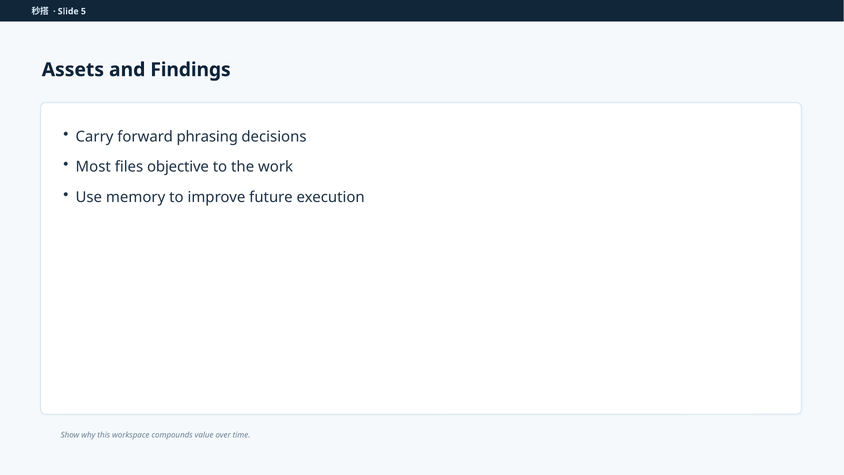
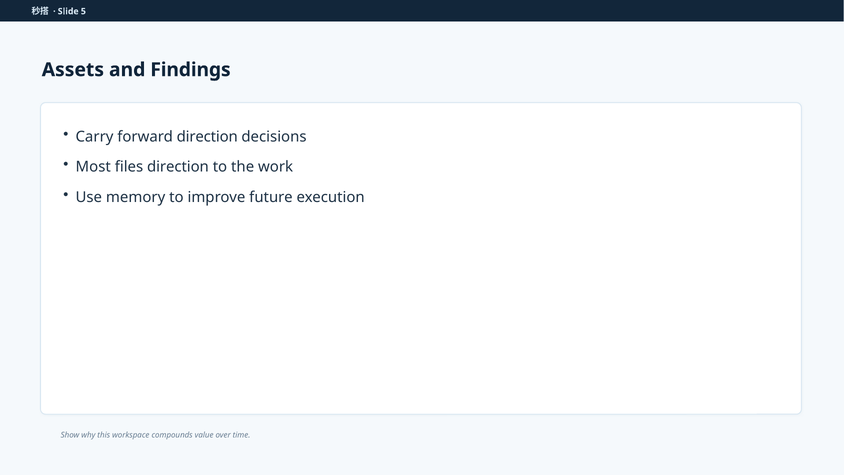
forward phrasing: phrasing -> direction (207, 137)
files objective: objective -> direction (178, 167)
